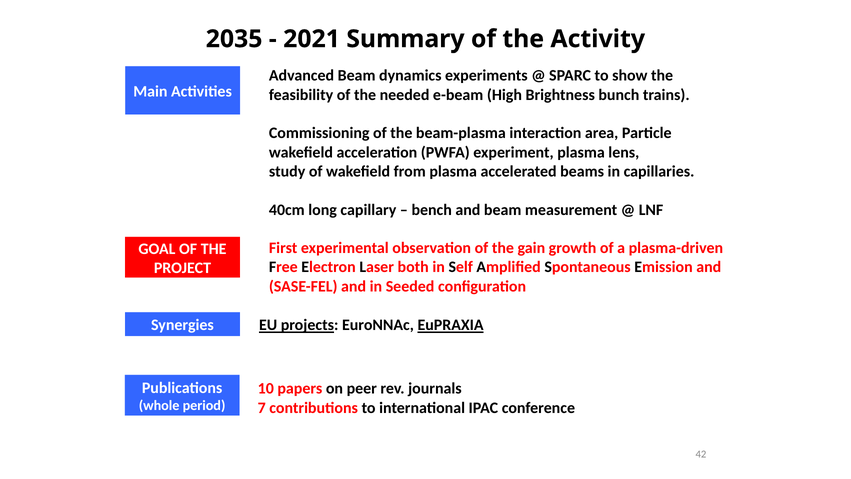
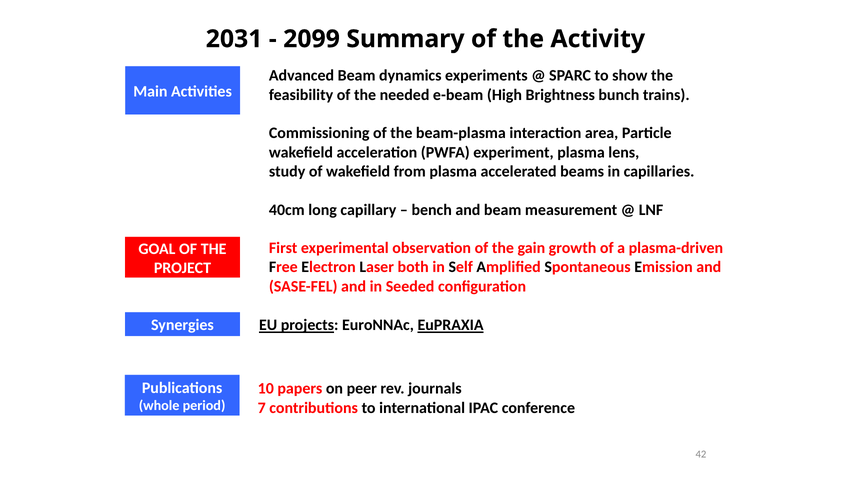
2035: 2035 -> 2031 (234, 39)
2021: 2021 -> 2099 (312, 39)
